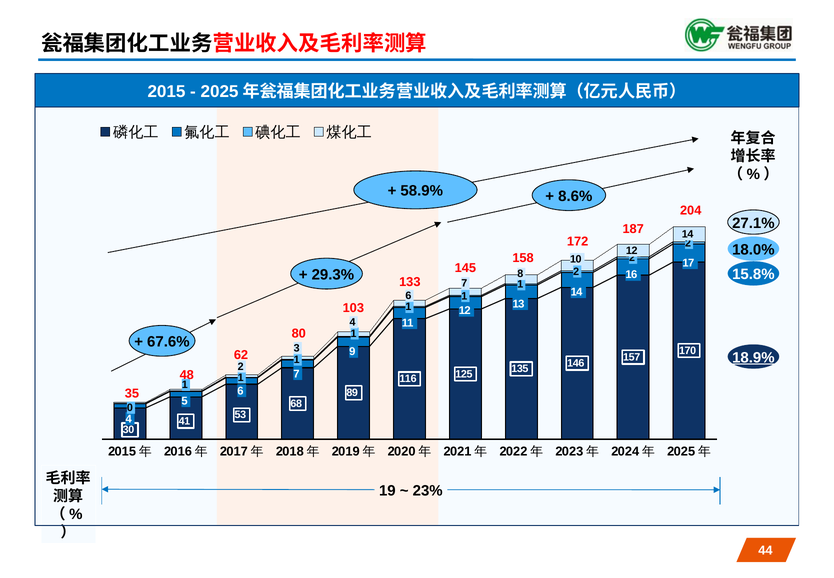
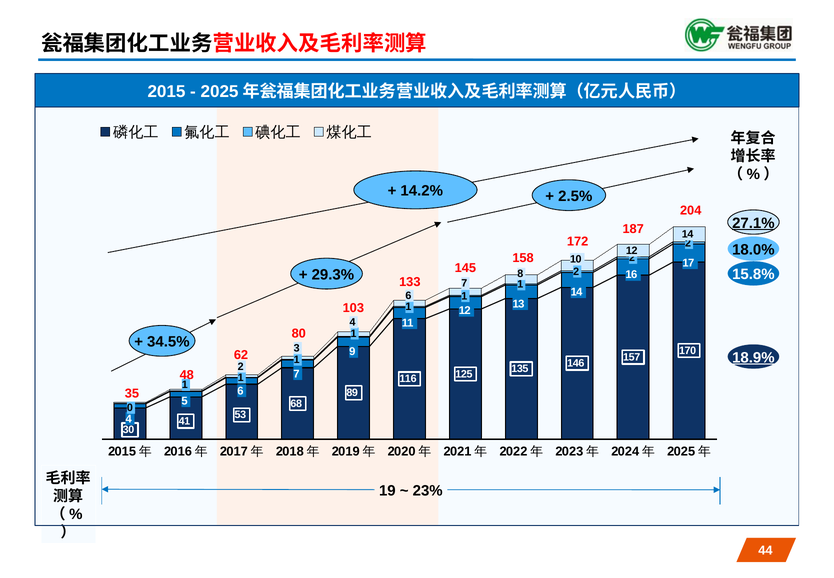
58.9%: 58.9% -> 14.2% (422, 191)
8.6%: 8.6% -> 2.5% (575, 196)
27.1% underline: none -> present (753, 223)
67.6%: 67.6% -> 34.5% (168, 341)
